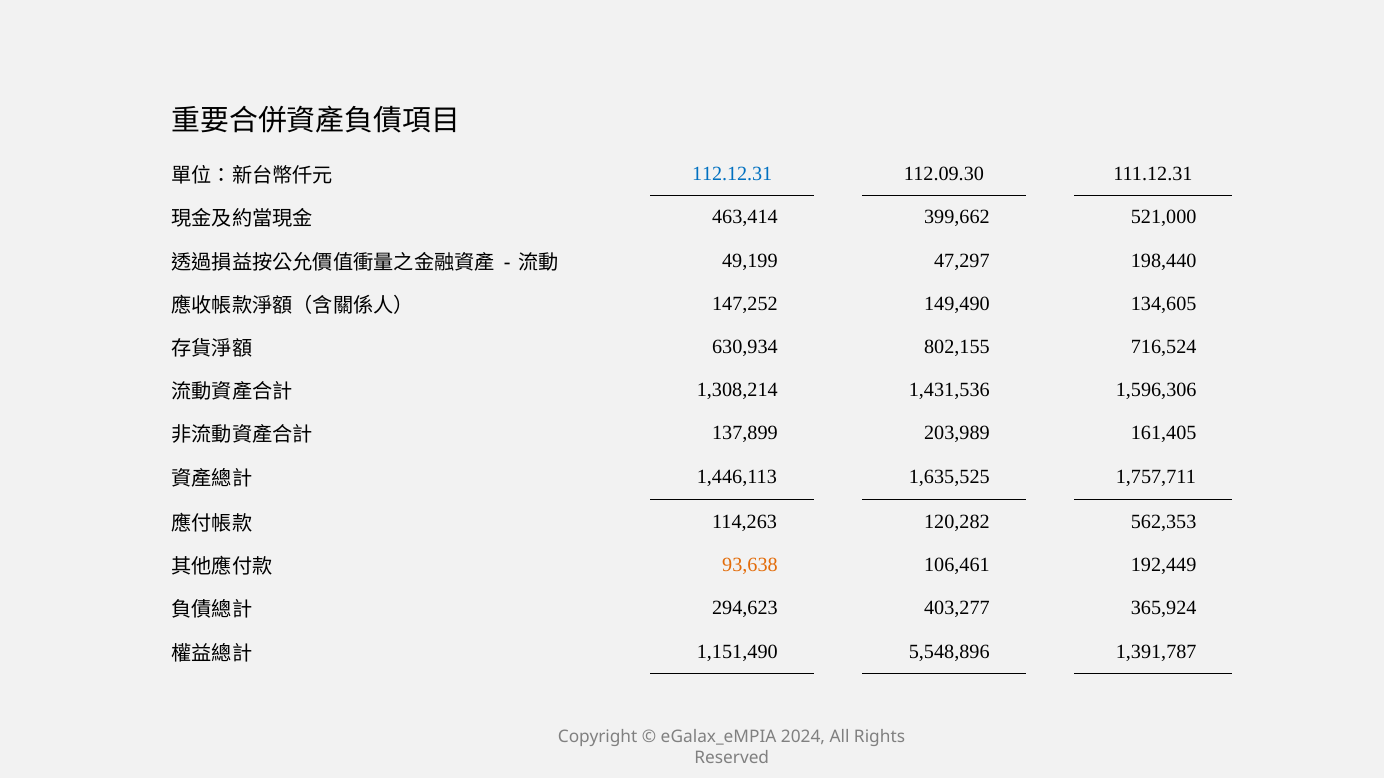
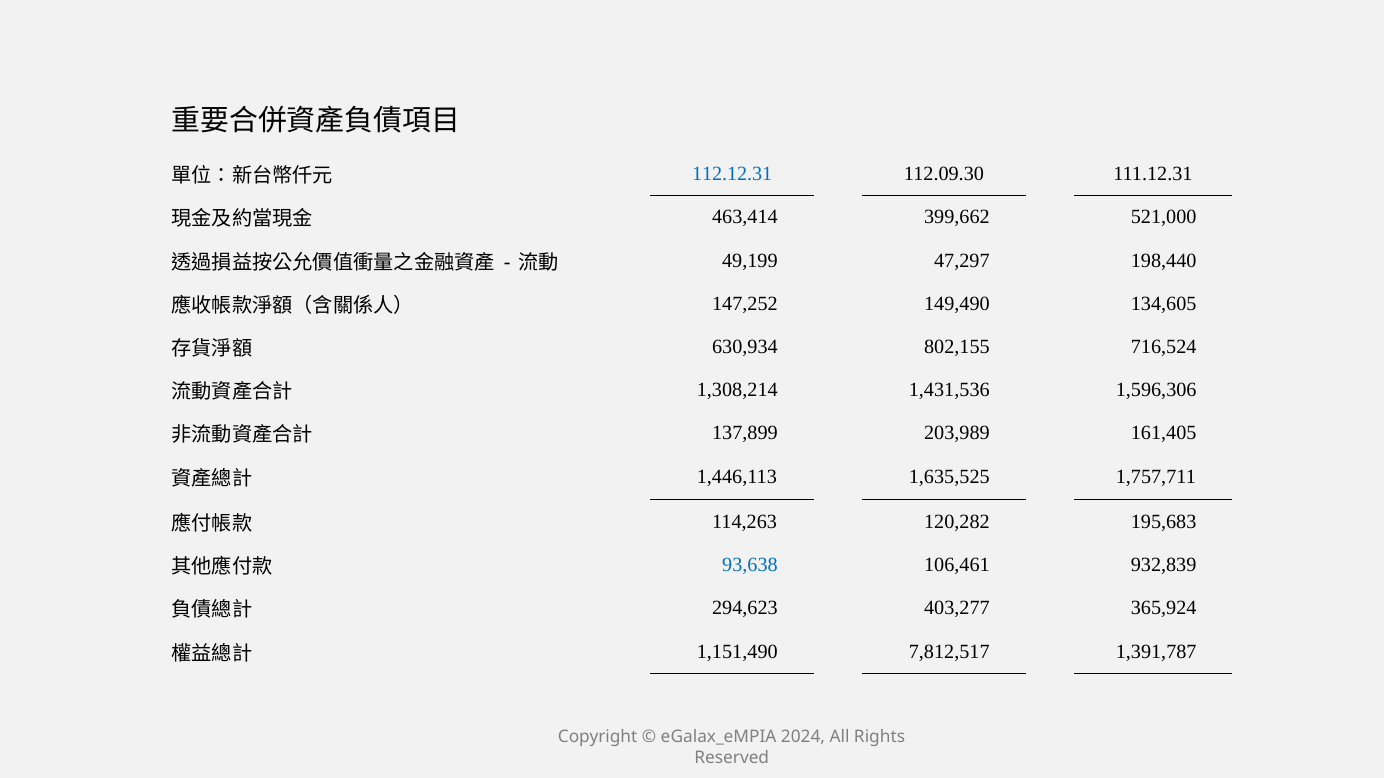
562,353: 562,353 -> 195,683 (1164, 522)
93,638 colour: orange -> blue (750, 565)
192,449: 192,449 -> 932,839 (1164, 565)
5,548,896: 5,548,896 -> 7,812,517 (949, 652)
